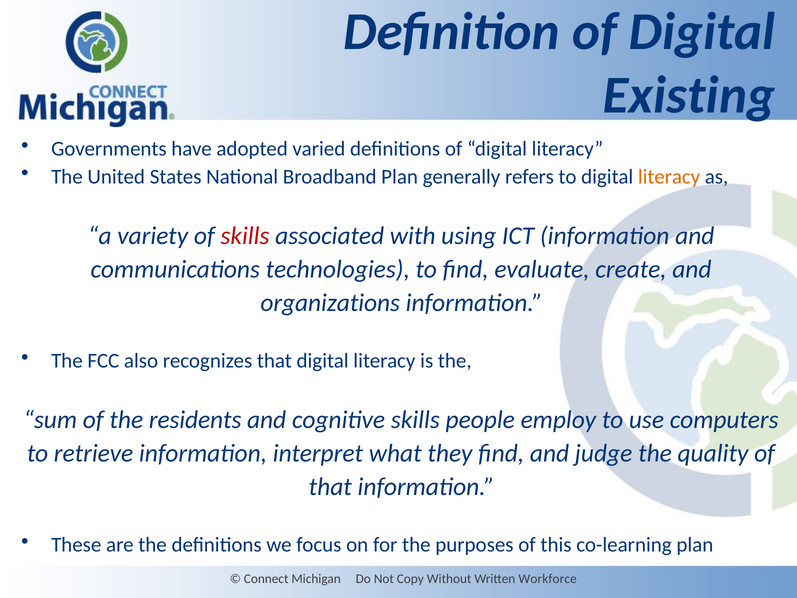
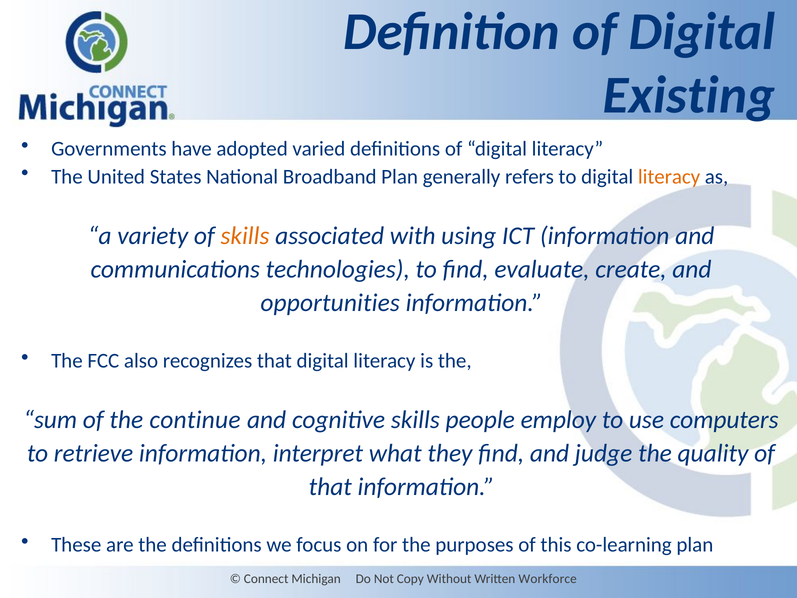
skills colour: red -> orange (245, 236)
organizations: organizations -> opportunities (330, 303)
residents: residents -> continue (195, 420)
